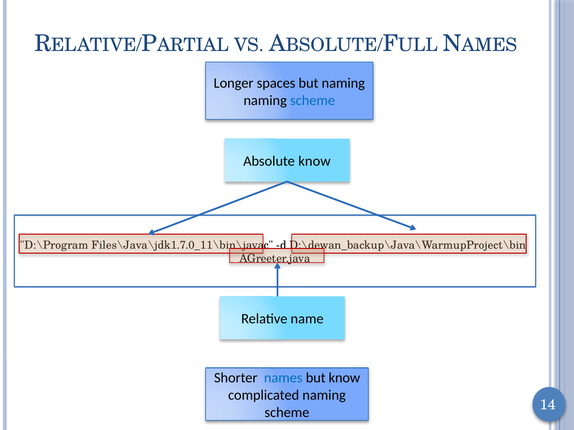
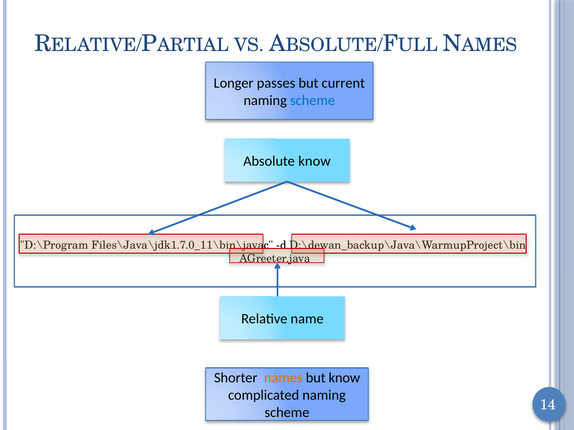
spaces: spaces -> passes (276, 83)
but naming: naming -> current (343, 83)
names colour: blue -> orange (283, 378)
